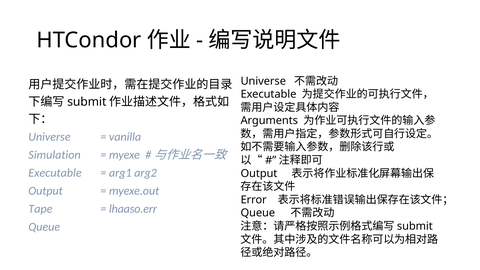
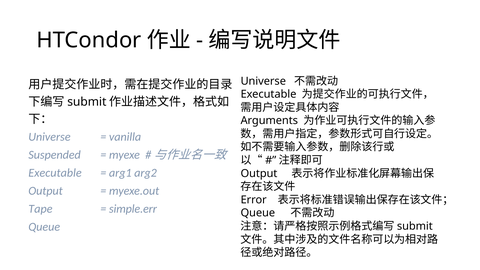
Simulation: Simulation -> Suspended (55, 155)
lhaaso.err: lhaaso.err -> simple.err (133, 209)
